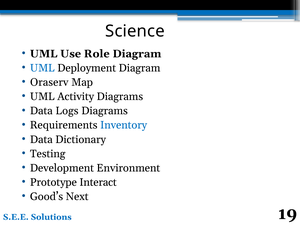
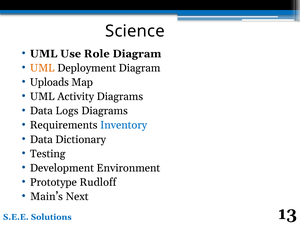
UML colour: blue -> orange (42, 68)
Oraserv: Oraserv -> Uploads (49, 82)
Interact: Interact -> Rudloff (98, 182)
Good’s: Good’s -> Main’s (47, 197)
19: 19 -> 13 (288, 214)
